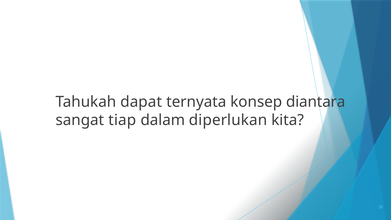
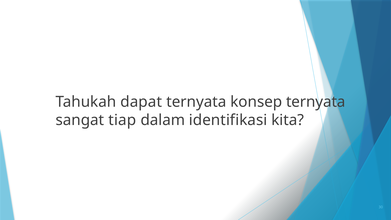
konsep diantara: diantara -> ternyata (316, 102)
diperlukan: diperlukan -> identifikasi (228, 120)
